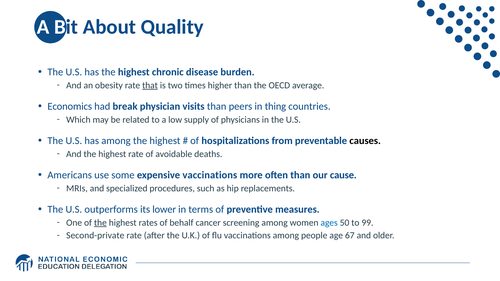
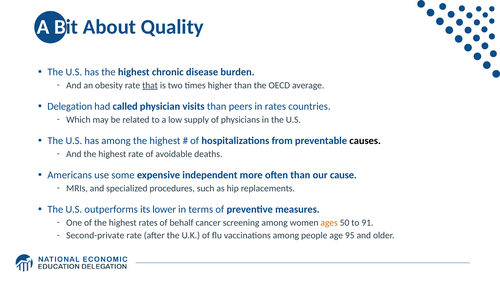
Economics: Economics -> Delegation (70, 106)
break: break -> called (125, 106)
in thing: thing -> rates (275, 106)
expensive vaccinations: vaccinations -> independent (210, 175)
the underline: present -> none (100, 223)
ages colour: blue -> orange (329, 223)
99: 99 -> 91 (367, 223)
67: 67 -> 95 (350, 236)
